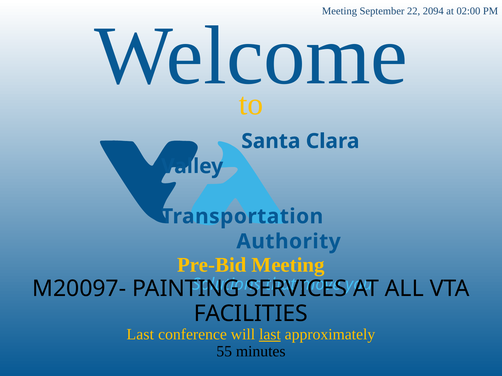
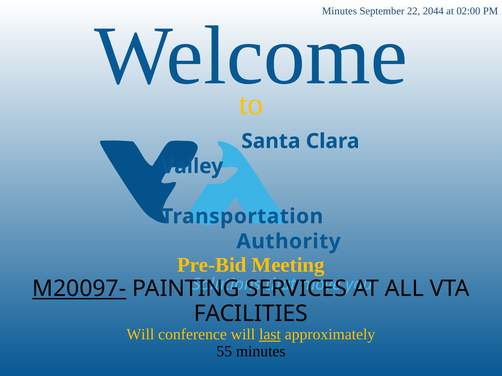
Meeting: Meeting -> Minutes (339, 11)
2094: 2094 -> 2044 (433, 11)
M20097- underline: none -> present (79, 289)
Last: Last -> Will (140, 335)
